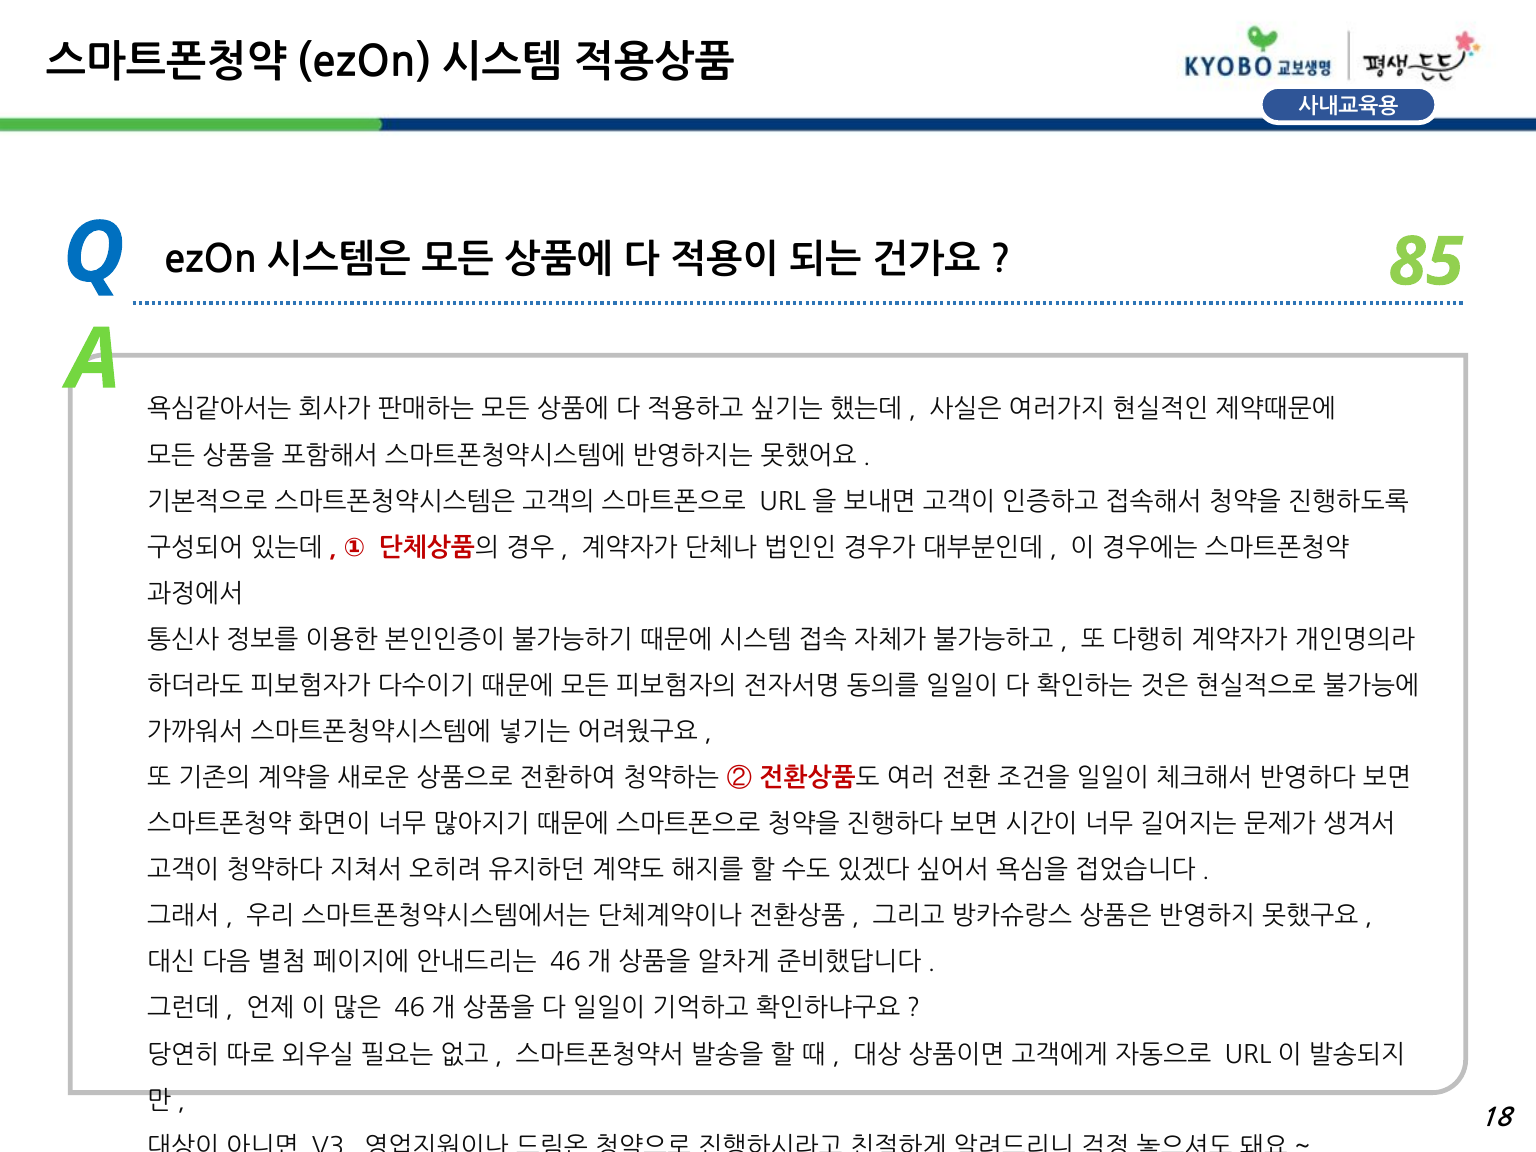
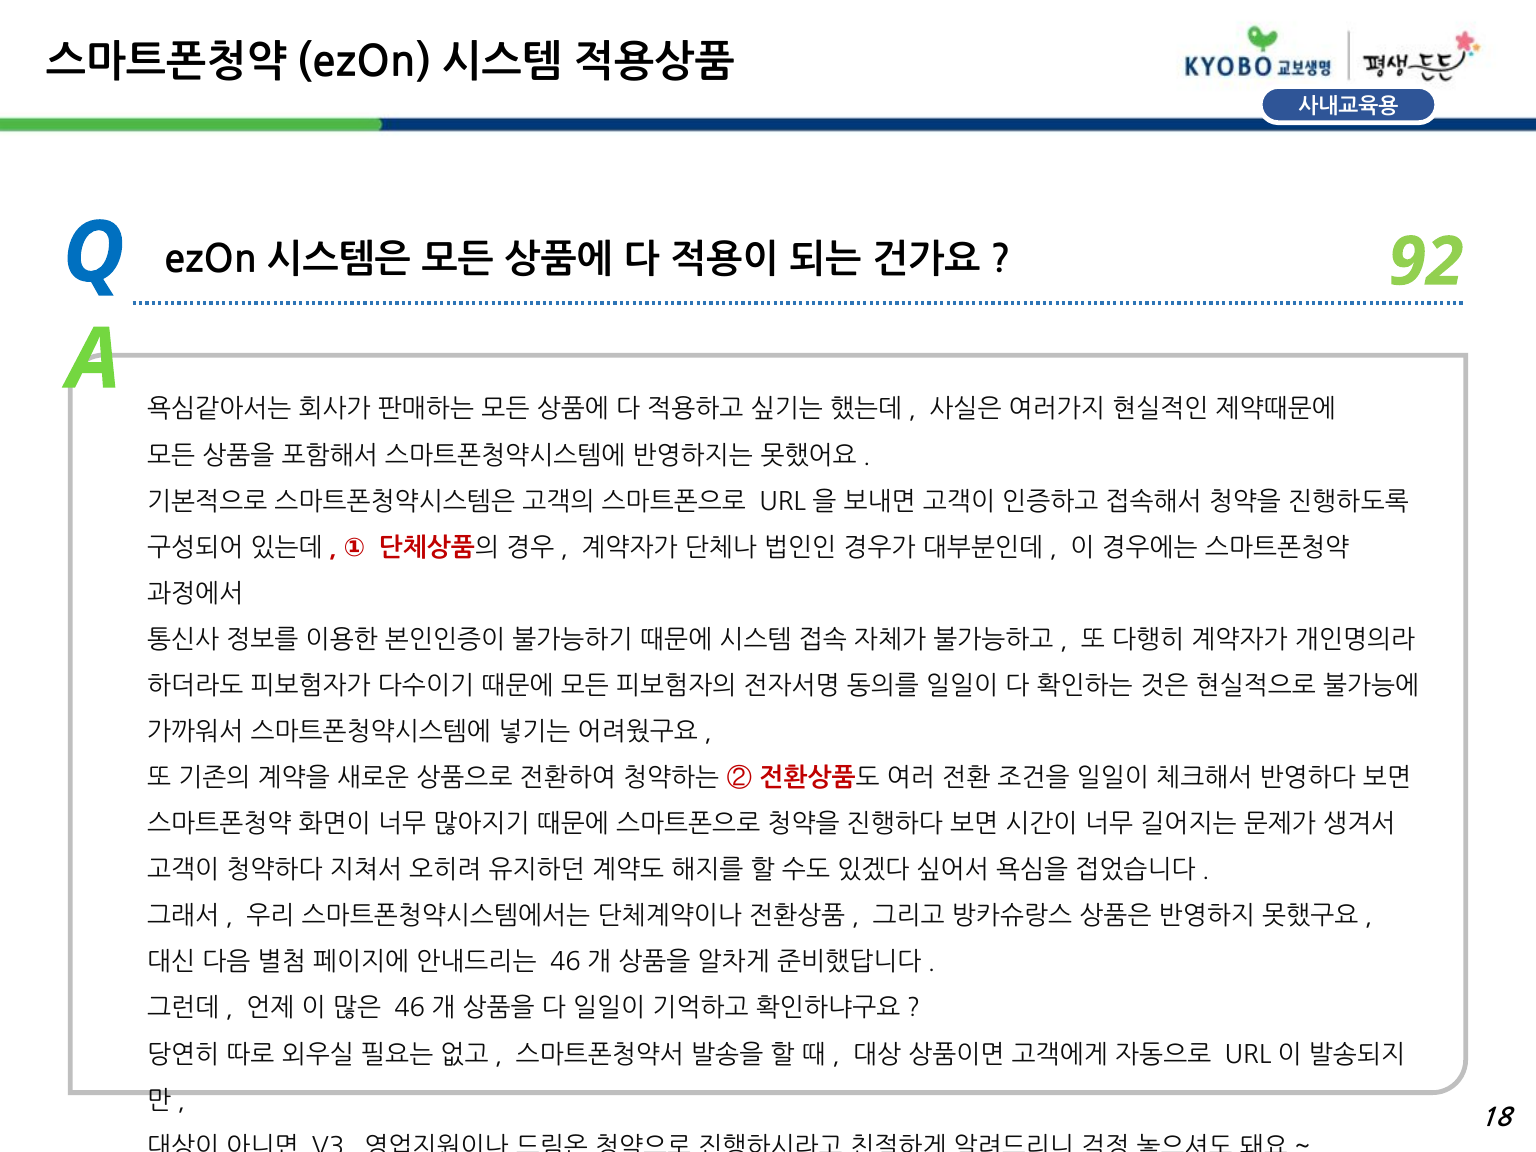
85: 85 -> 92 (1426, 262)
